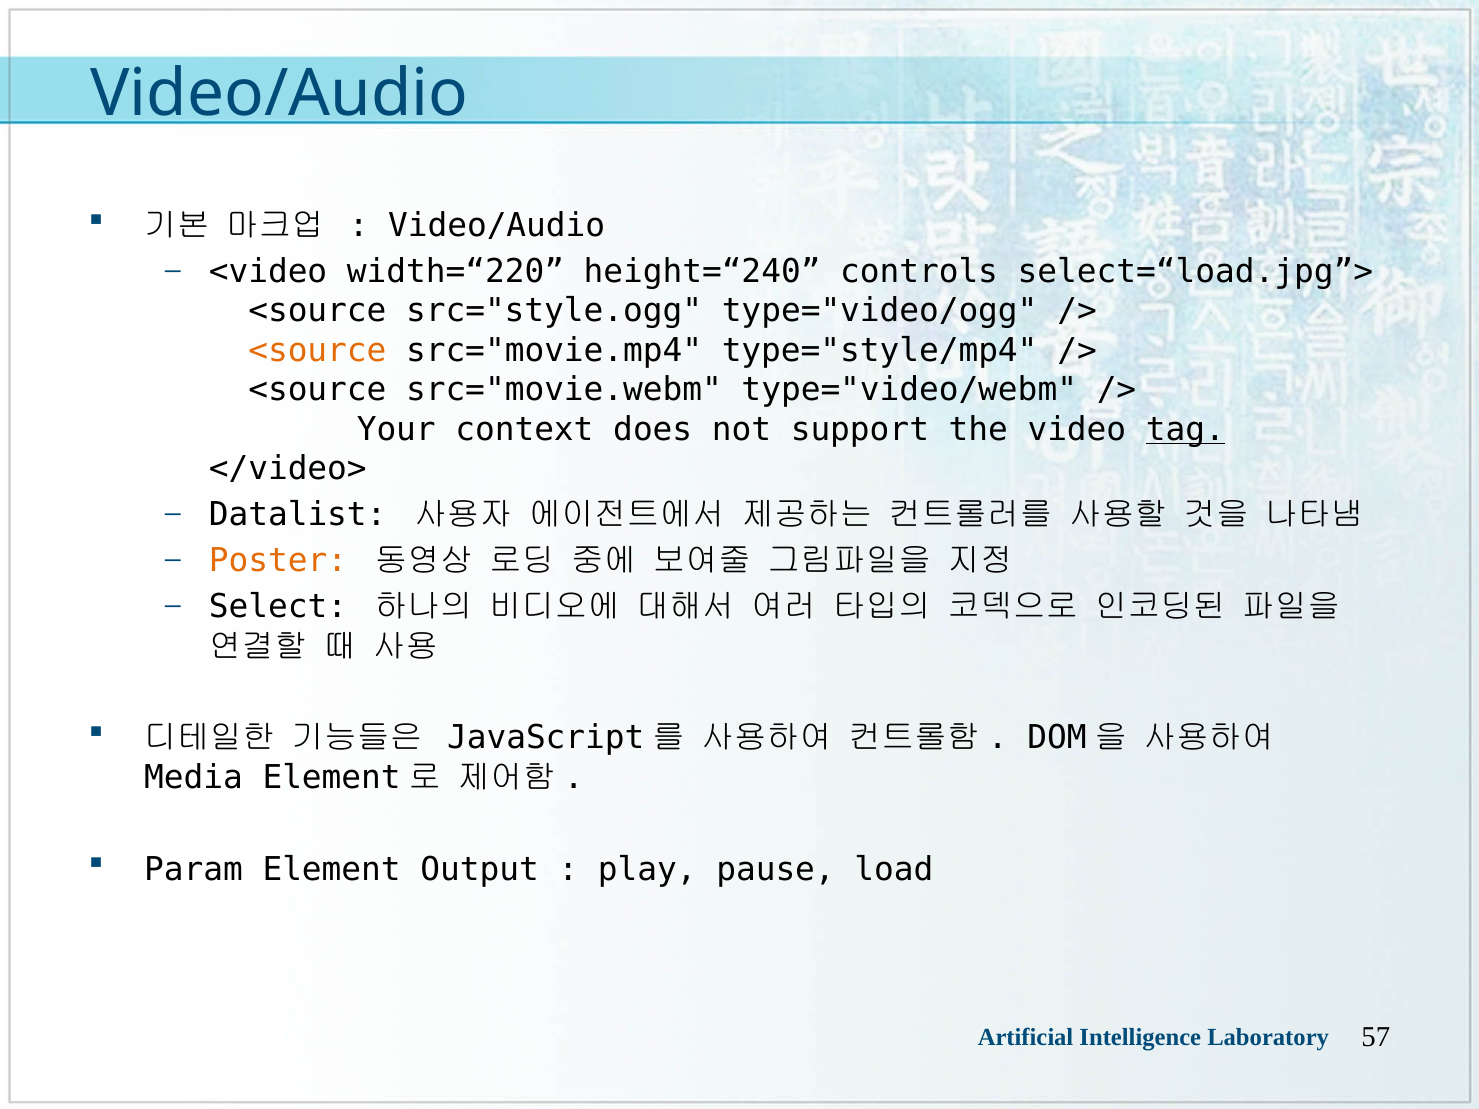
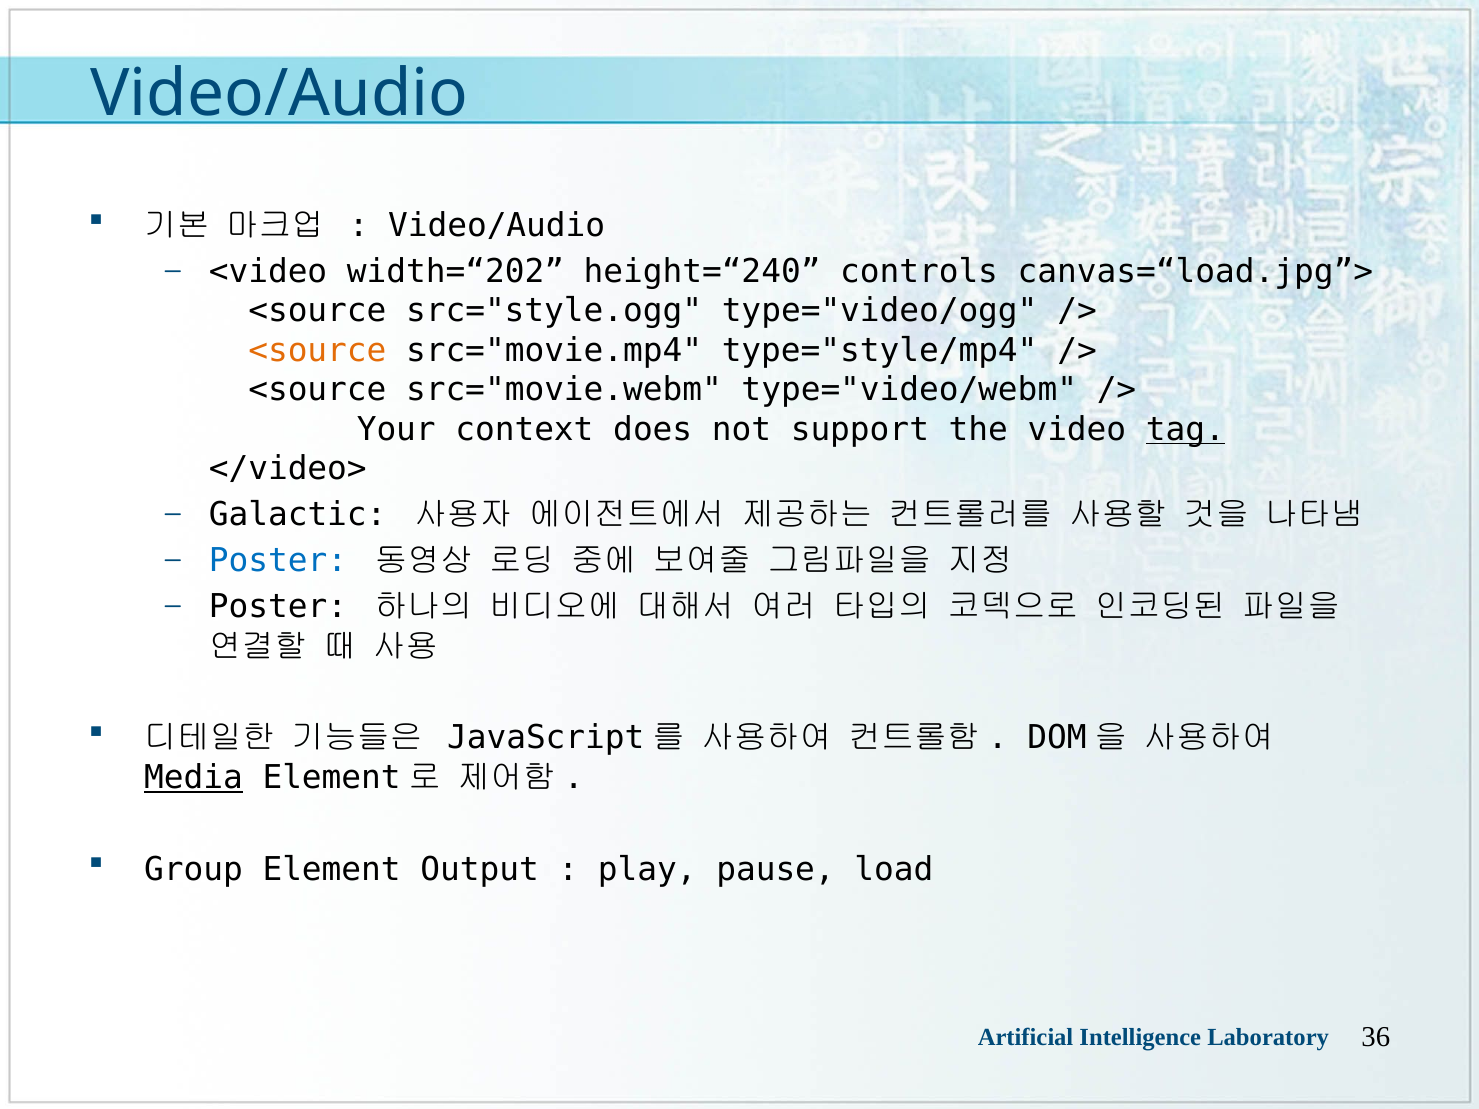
width=“220: width=“220 -> width=“202 (456, 272)
select=“load.jpg”>: select=“load.jpg”> -> canvas=“load.jpg”> (1195, 272)
Datalist: Datalist -> Galactic (298, 515)
Poster colour: orange -> blue (278, 561)
Select: Select -> Poster (278, 607)
Media underline: none -> present (194, 778)
Param: Param -> Group (194, 870)
57: 57 -> 36 (1376, 1037)
